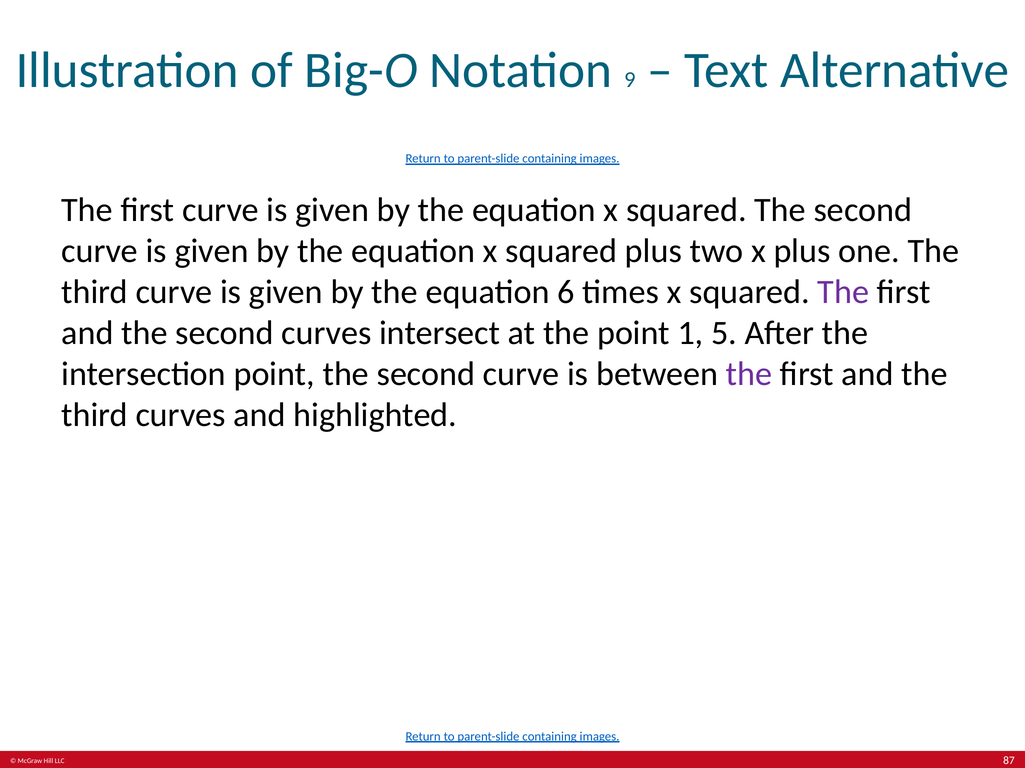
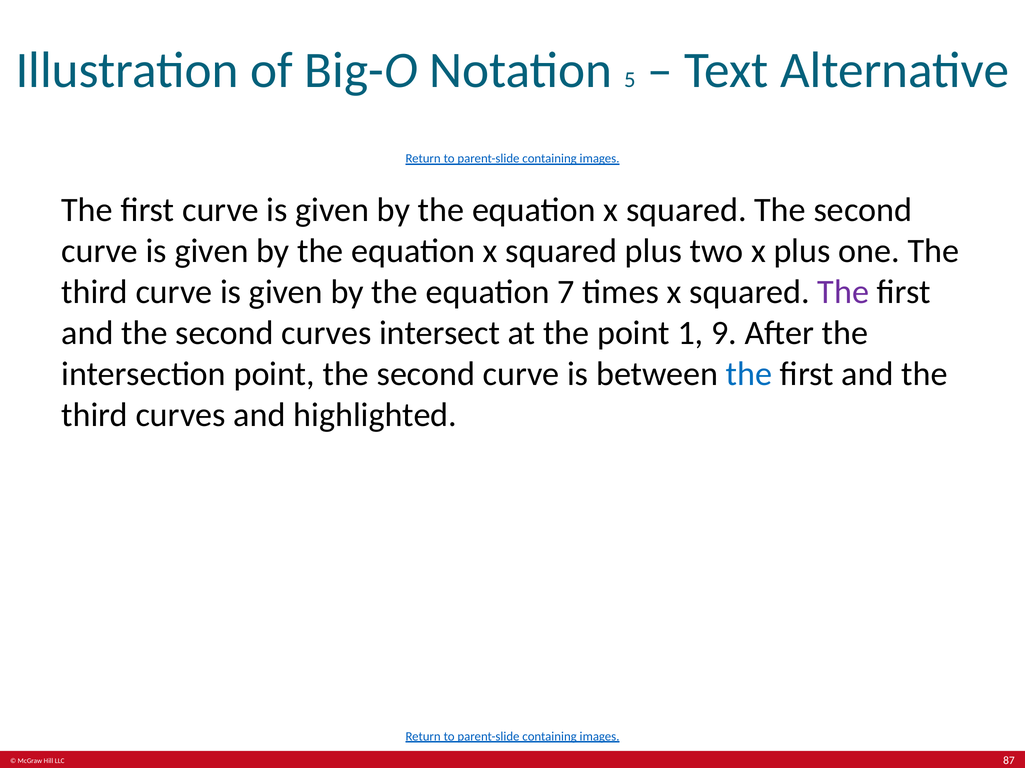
9: 9 -> 5 (630, 80)
6: 6 -> 7 (566, 292)
5: 5 -> 9 (724, 333)
the colour: purple -> blue (749, 374)
